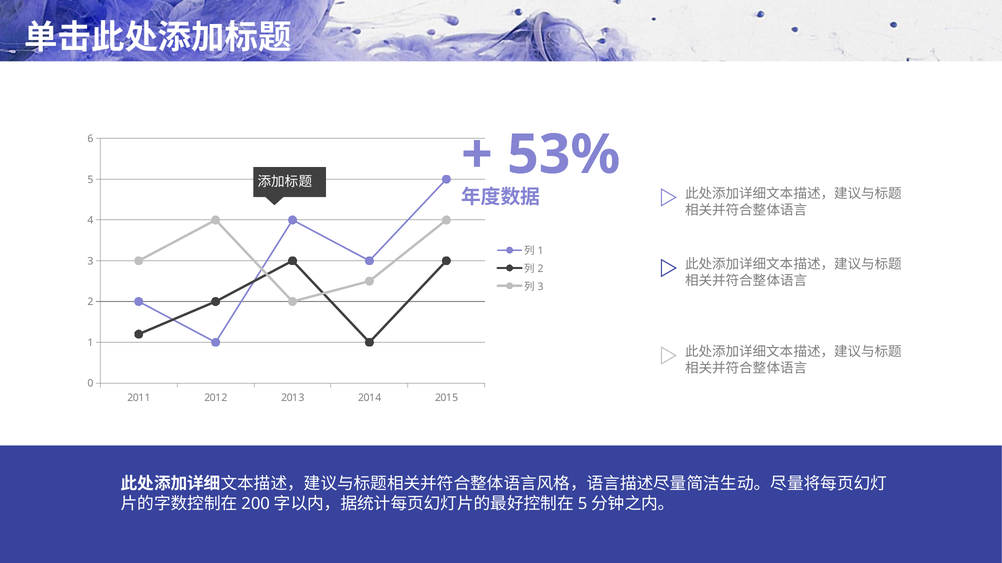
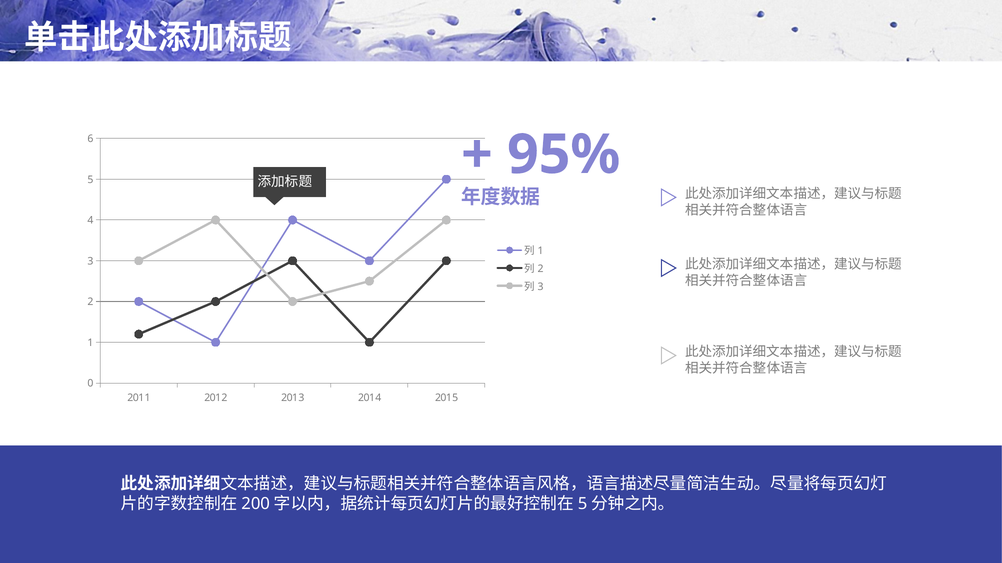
53%: 53% -> 95% (564, 155)
